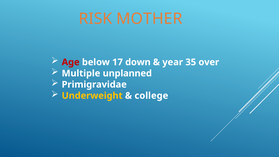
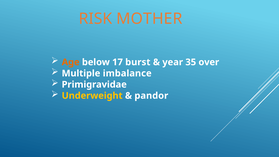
Age colour: red -> orange (71, 62)
down: down -> burst (138, 62)
unplanned: unplanned -> imbalance (127, 73)
college: college -> pandor (151, 96)
